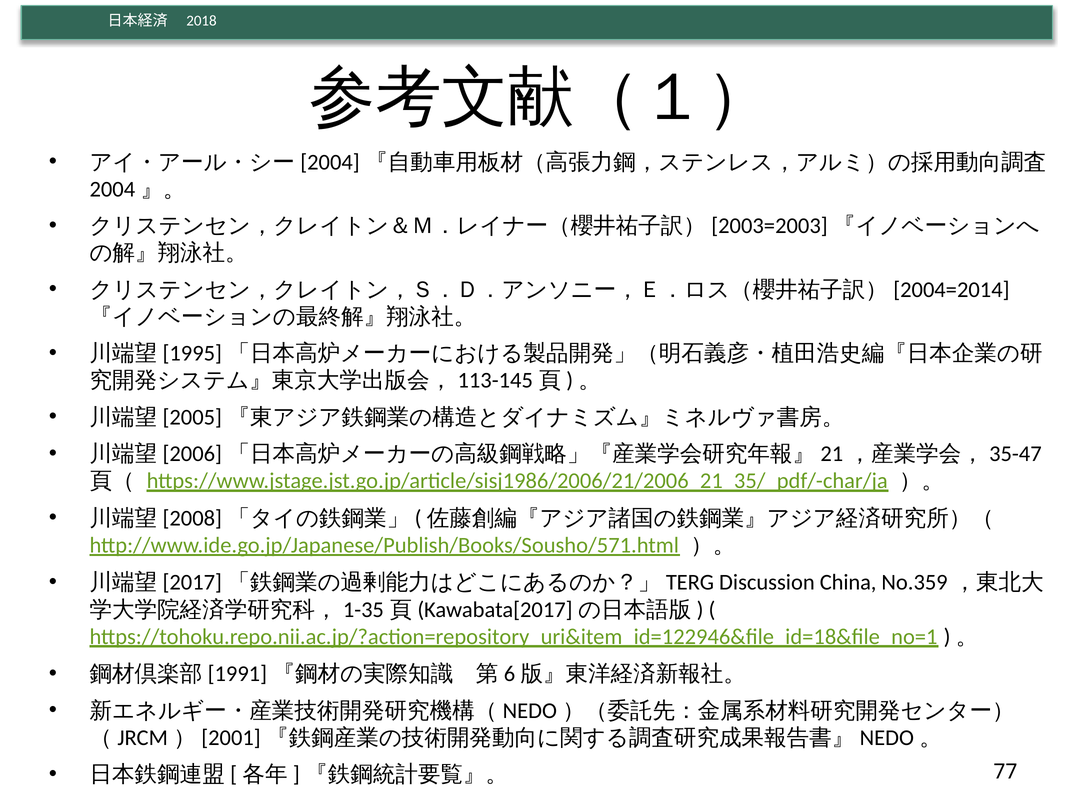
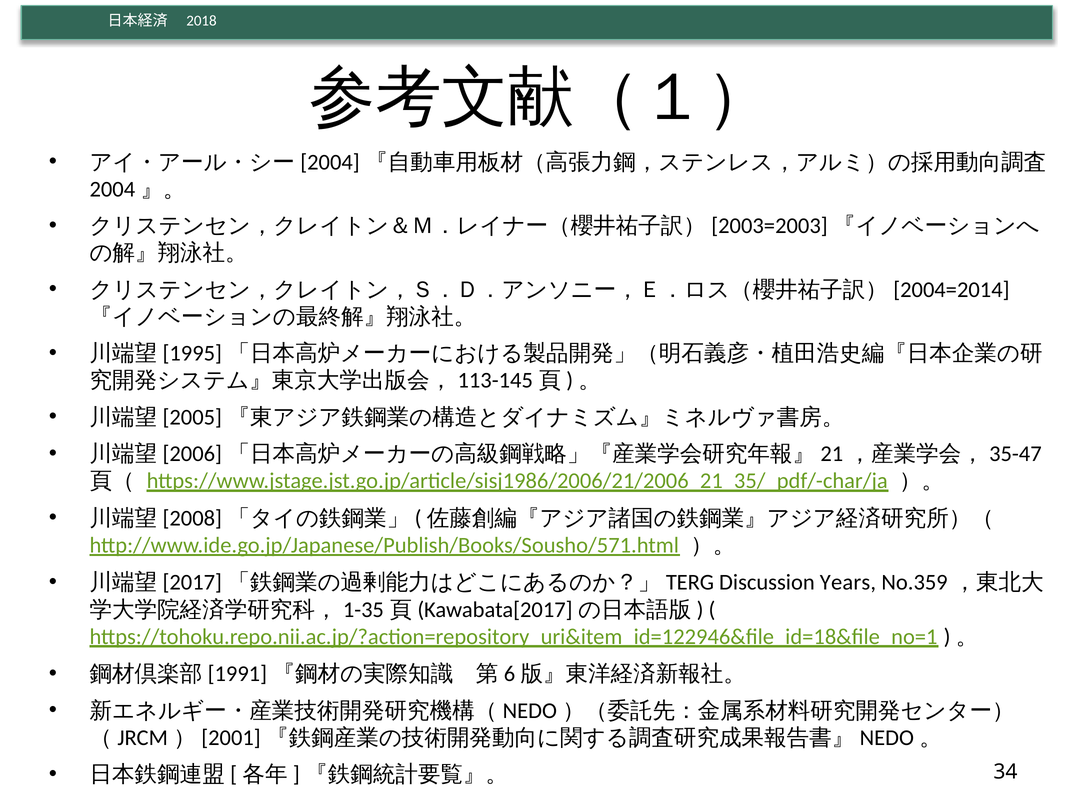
China: China -> Years (848, 582)
77: 77 -> 34 (1005, 772)
